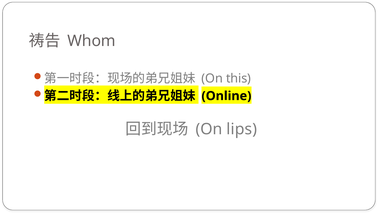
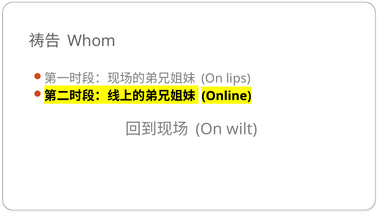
this: this -> lips (238, 78)
lips: lips -> wilt (242, 129)
